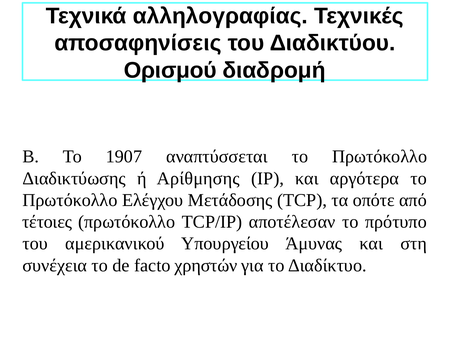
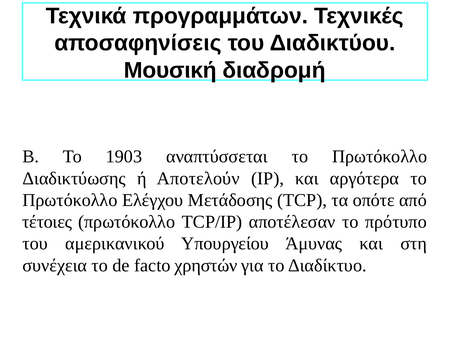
αλληλογραφίας: αλληλογραφίας -> προγραμμάτων (220, 16)
Ορισμού: Ορισμού -> Μουσική (170, 70)
1907: 1907 -> 1903 (124, 157)
Αρίθμησης: Αρίθμησης -> Αποτελούν (198, 179)
